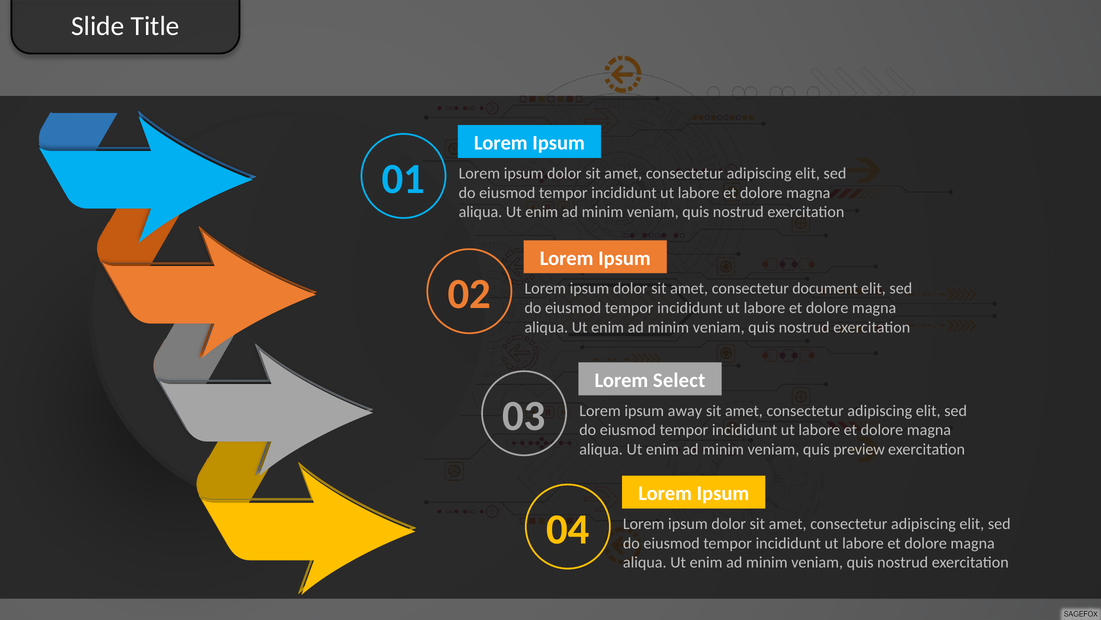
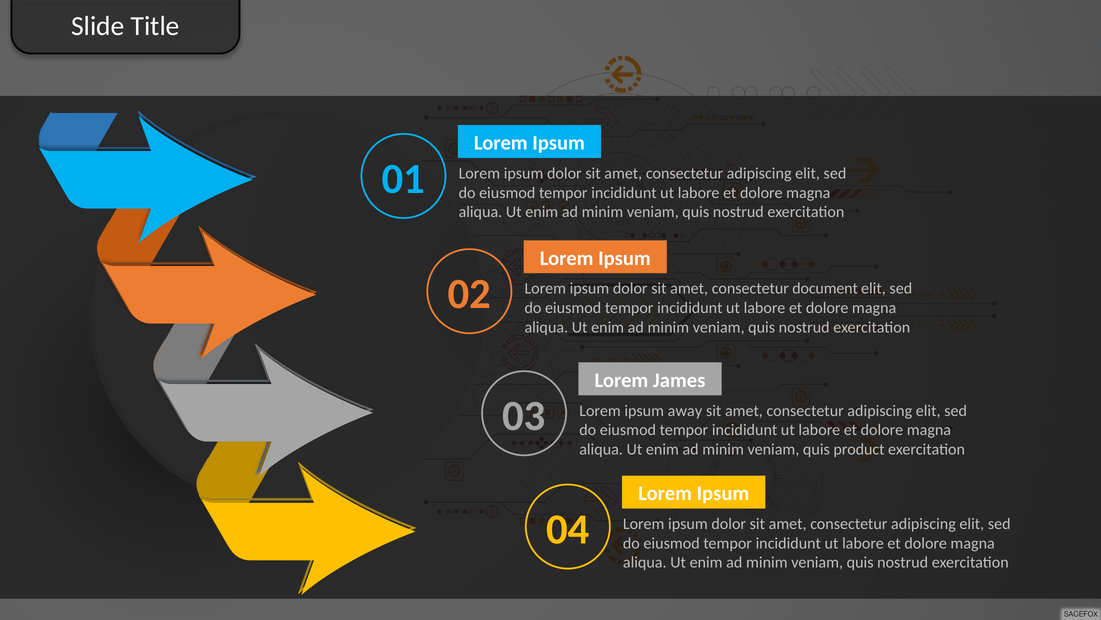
Select: Select -> James (679, 380)
preview: preview -> product (859, 449)
